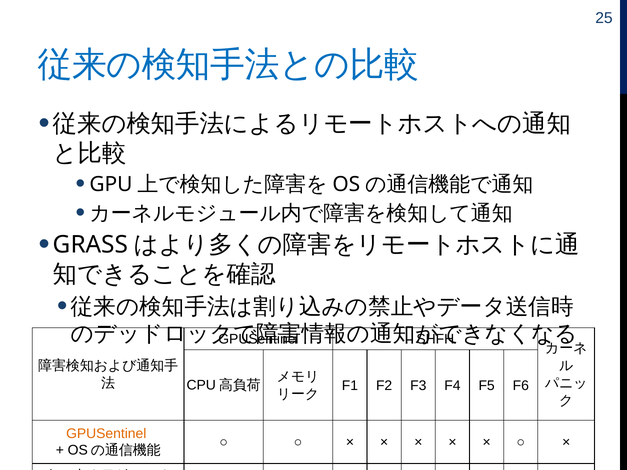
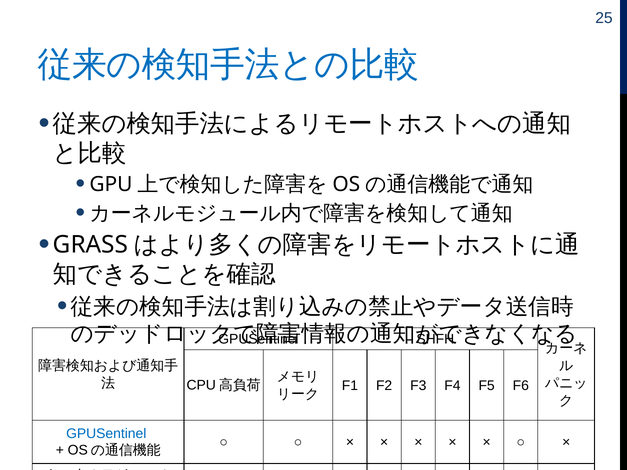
GPUSentinel colour: orange -> blue (106, 434)
